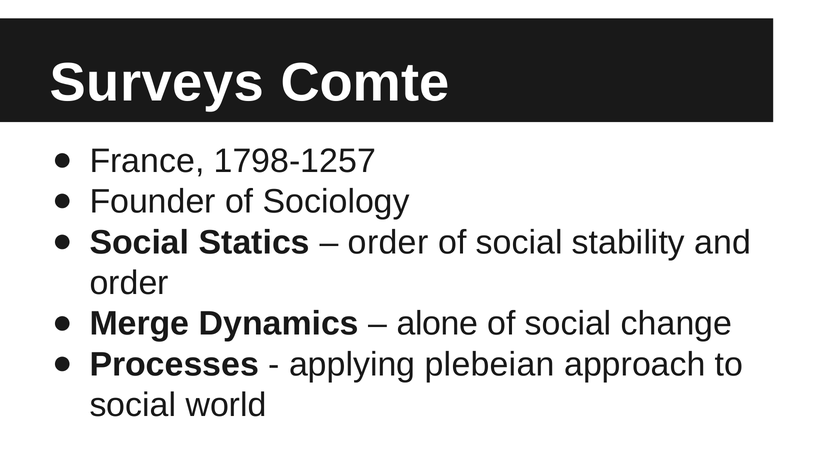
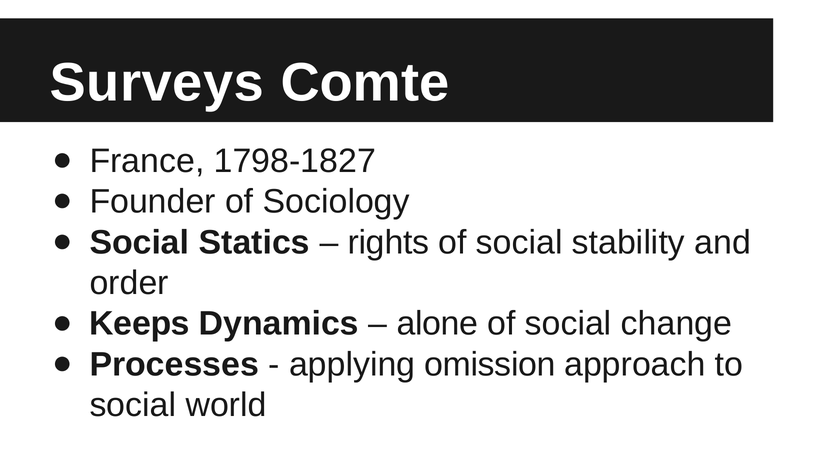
1798-1257: 1798-1257 -> 1798-1827 (295, 161)
order: order -> rights (388, 242)
Merge: Merge -> Keeps (140, 324)
plebeian: plebeian -> omission (490, 364)
